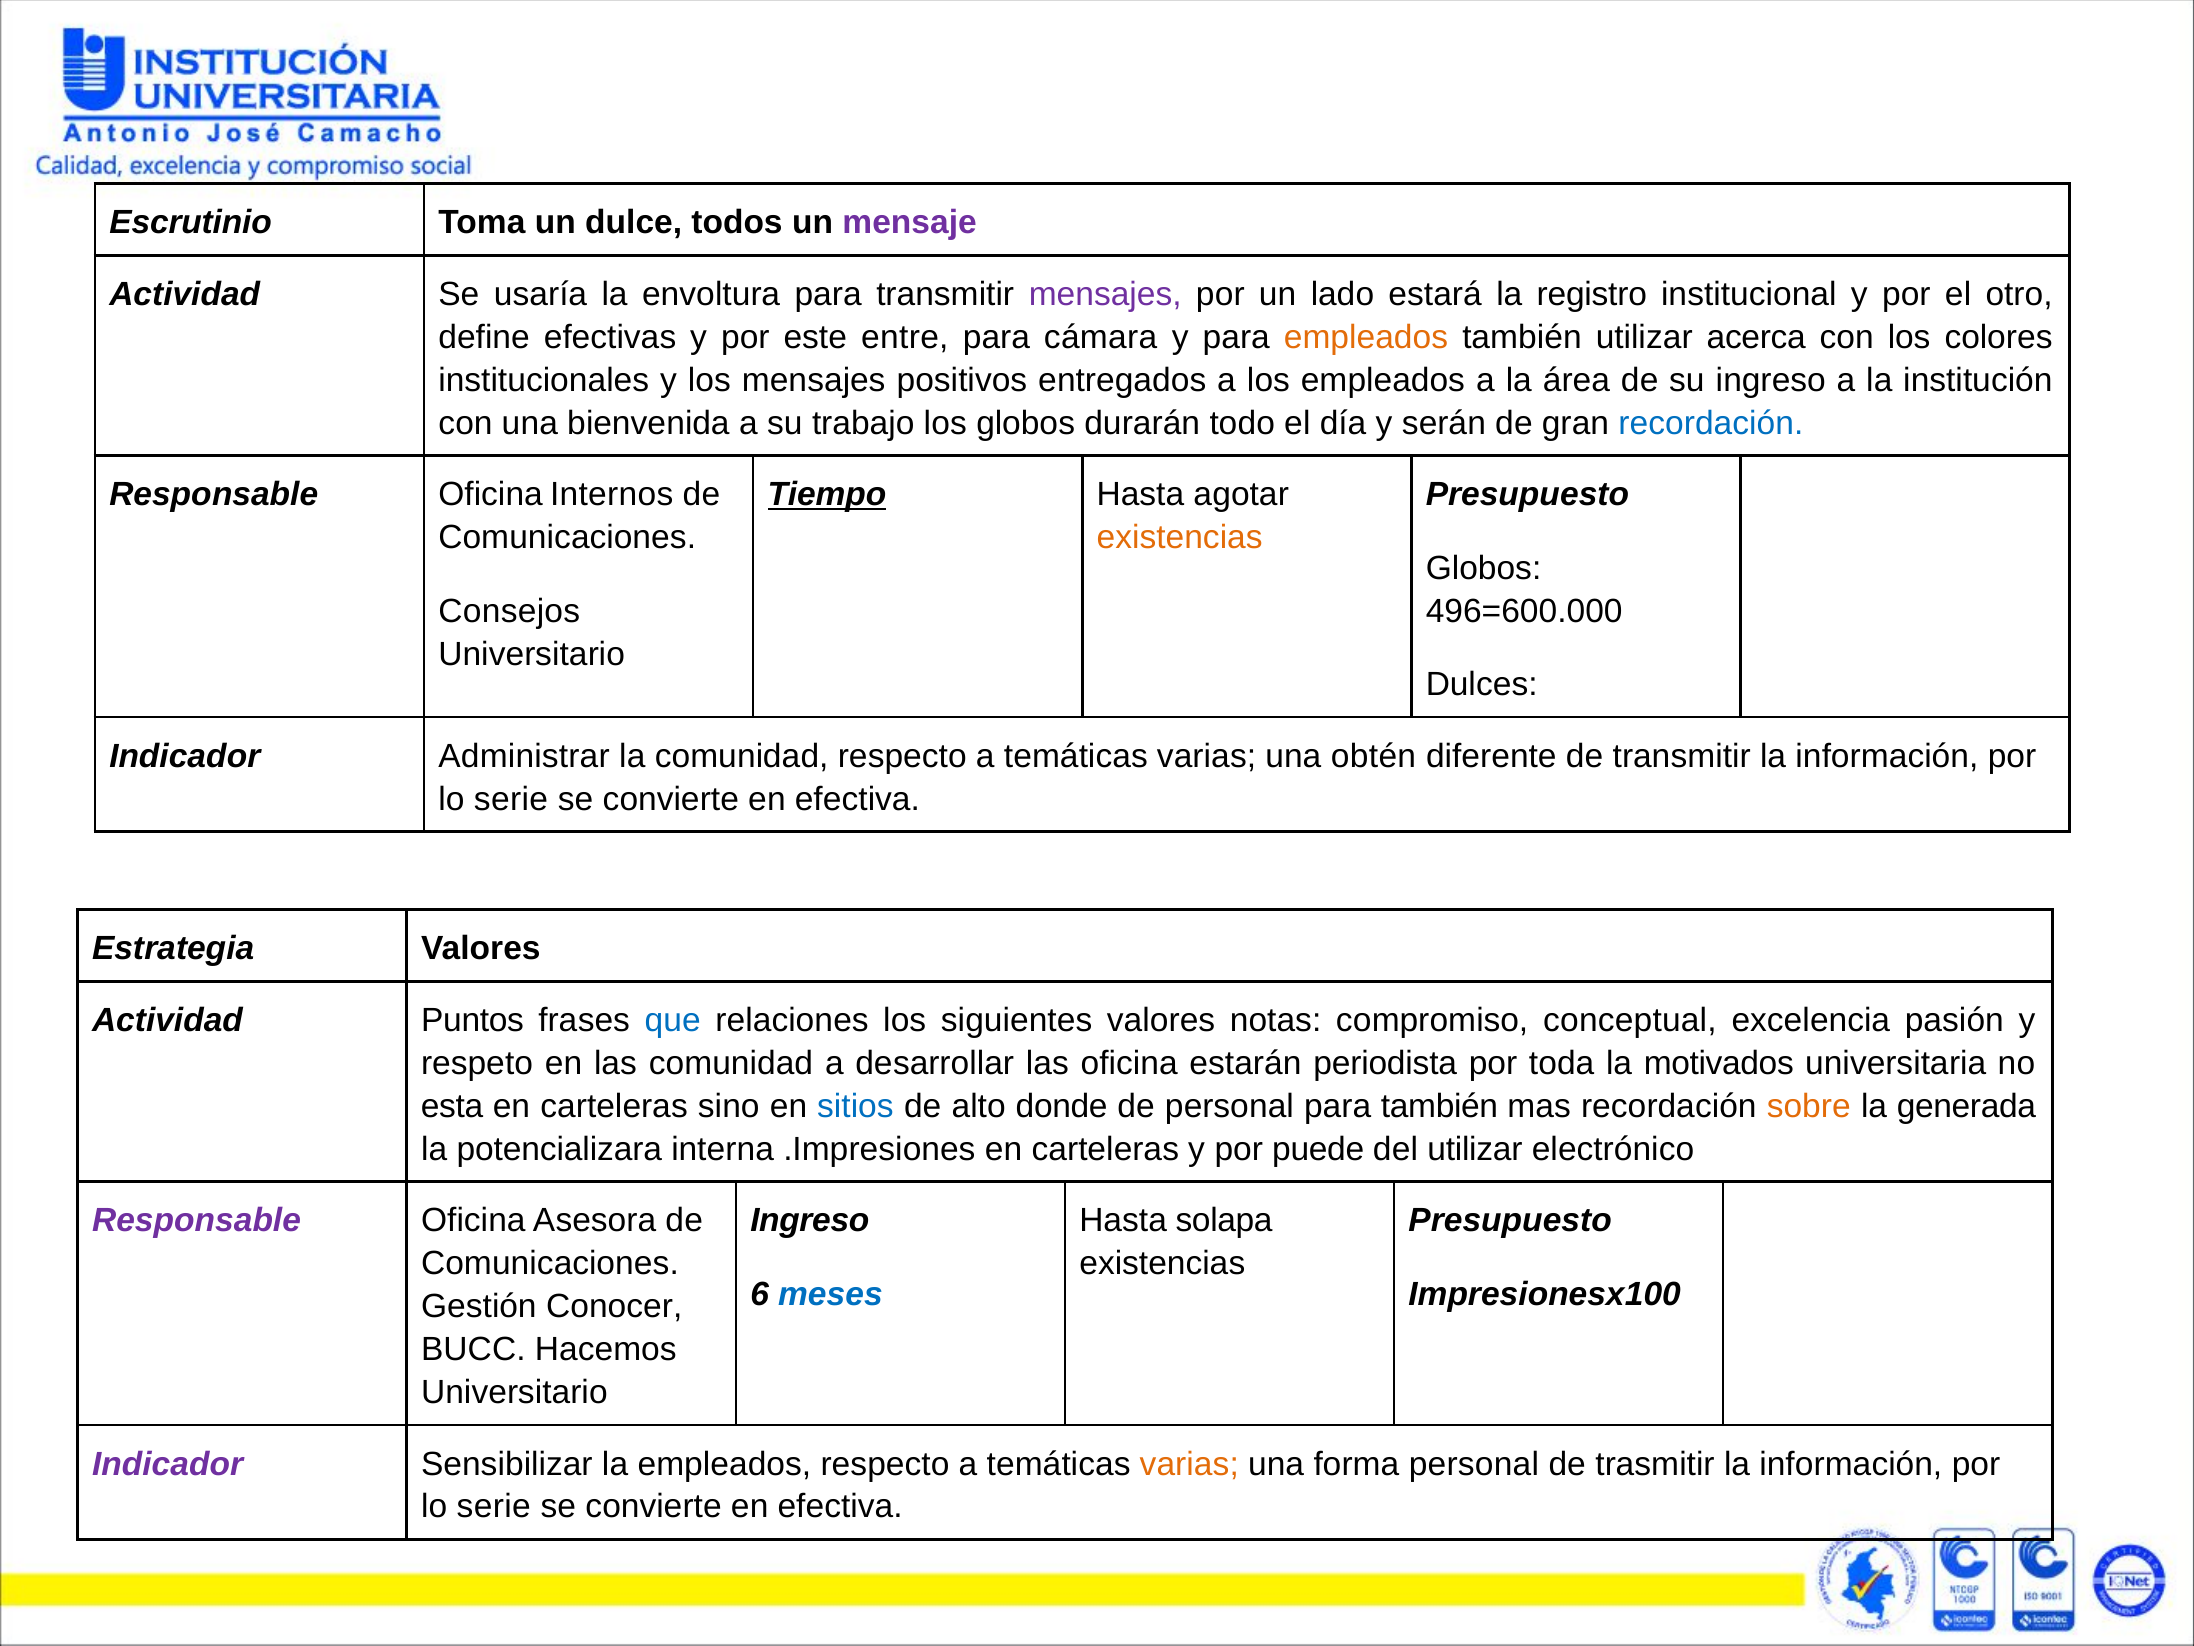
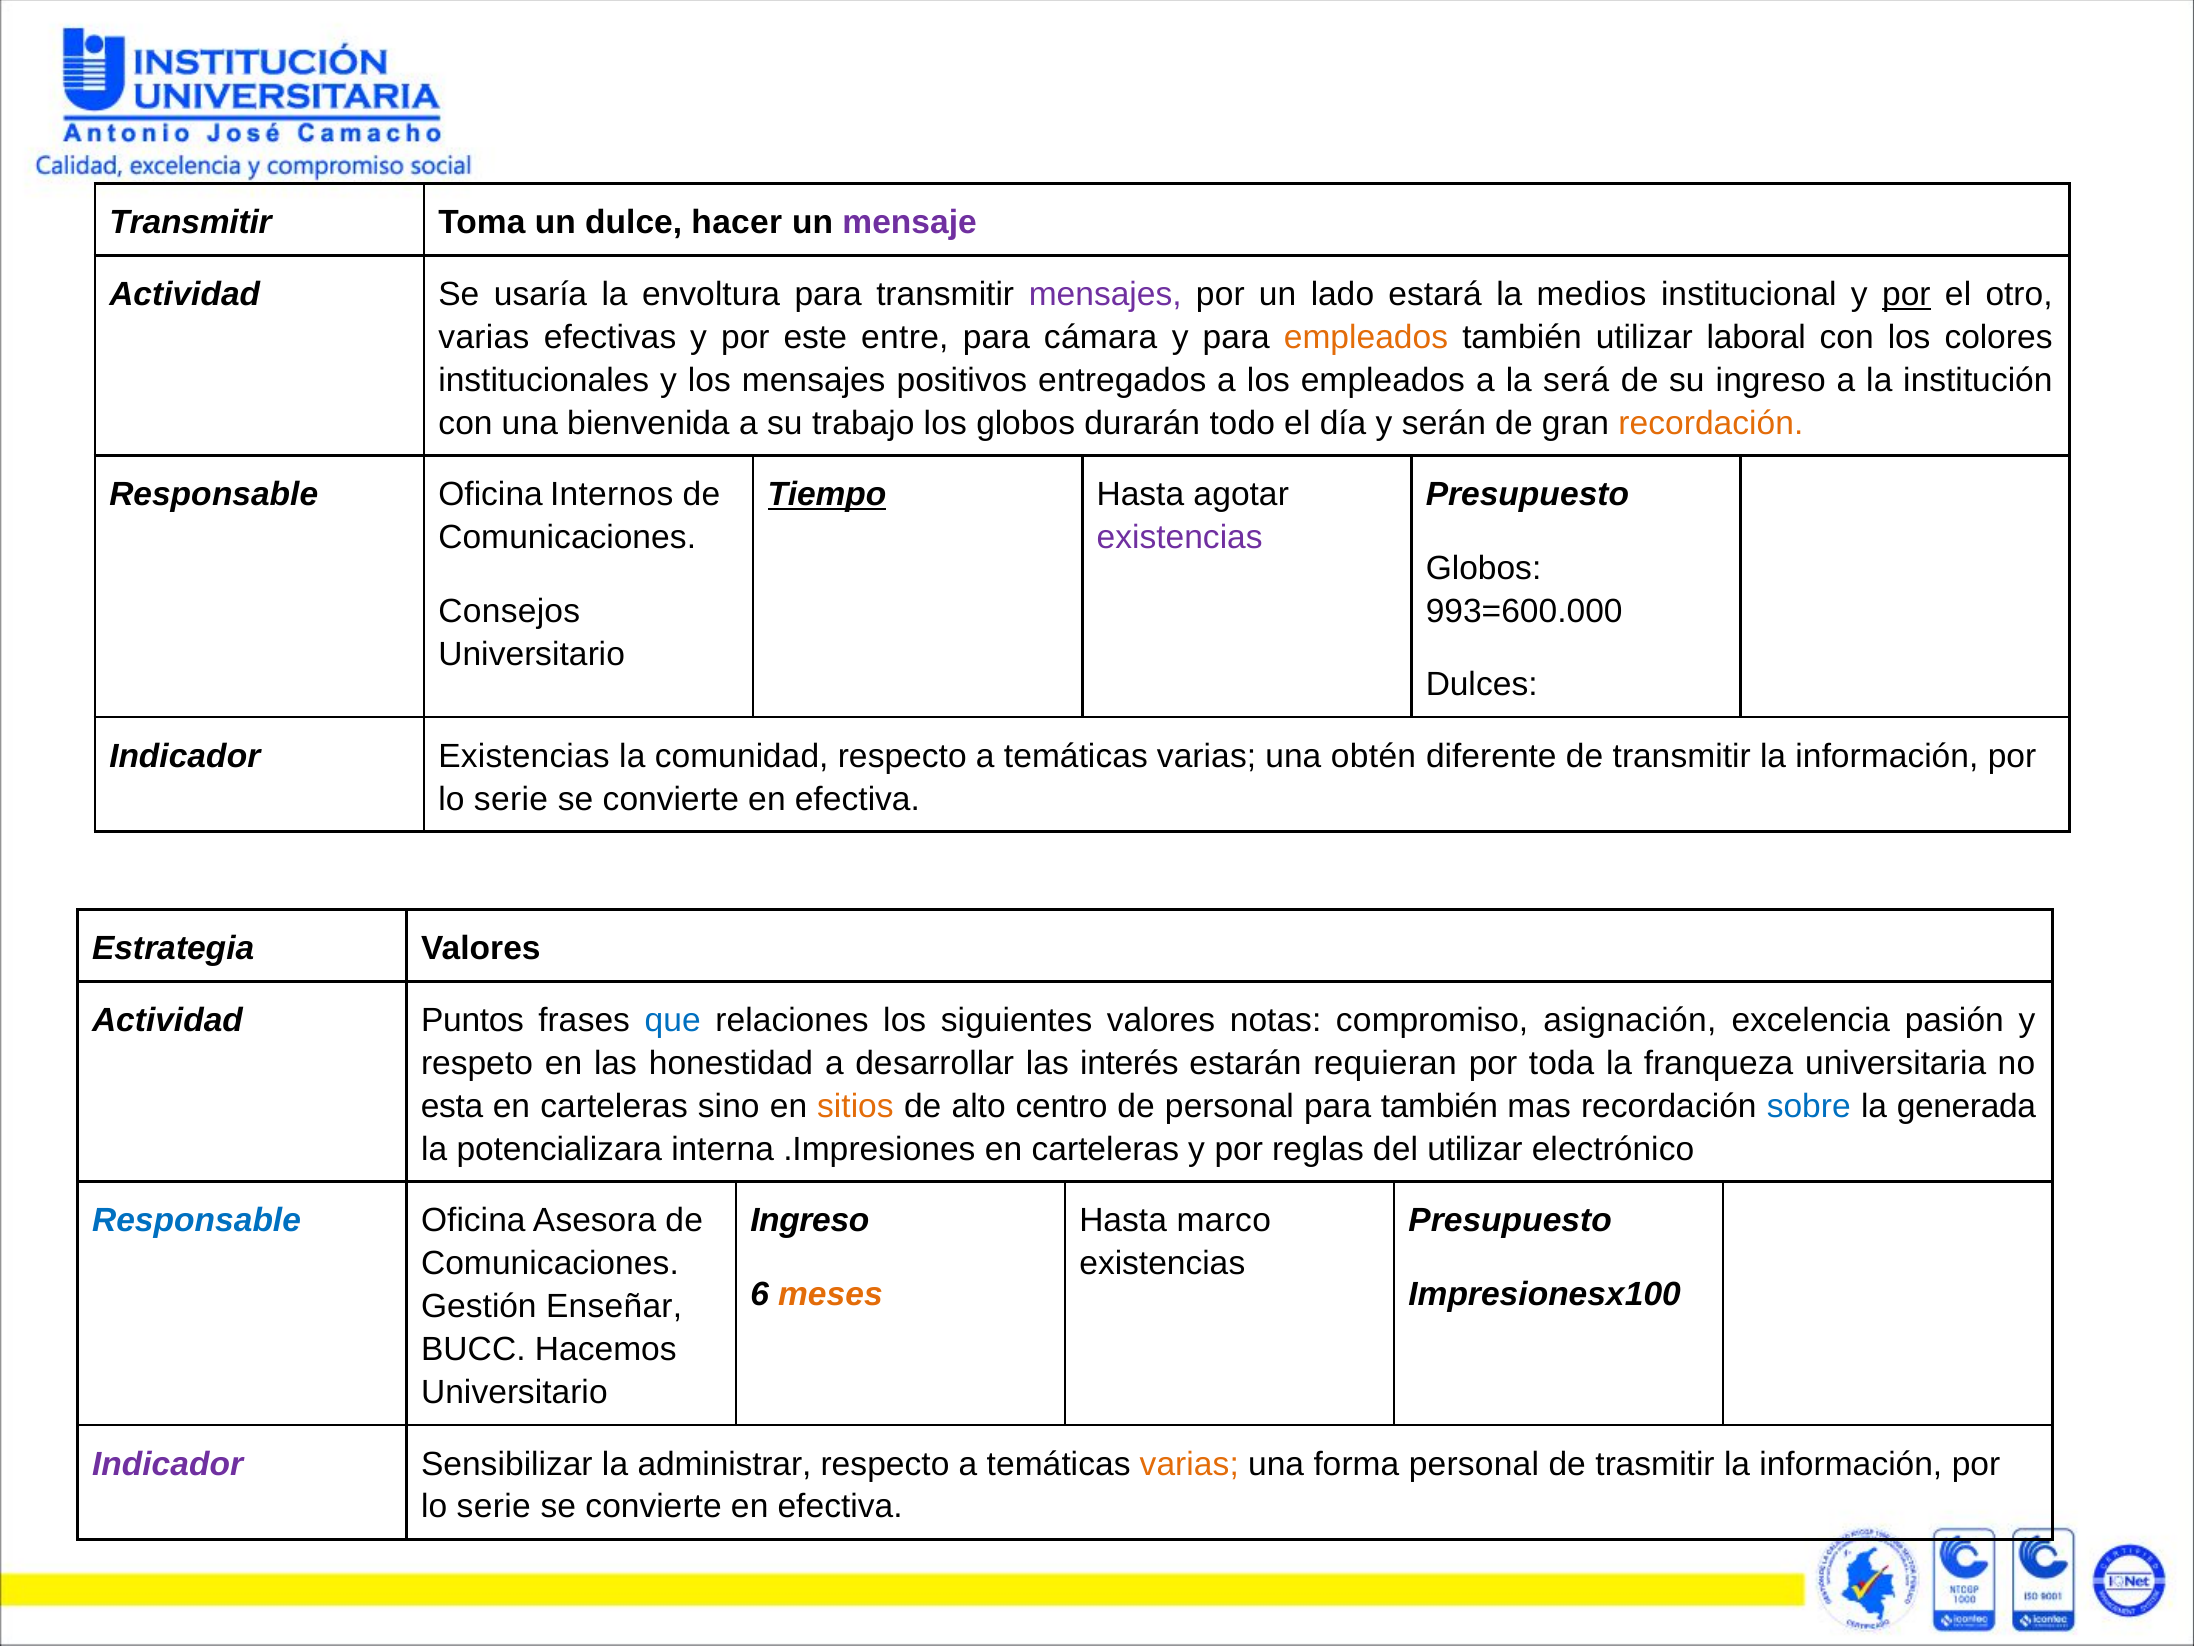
Escrutinio: Escrutinio -> Transmitir (191, 223)
todos: todos -> hacer (737, 223)
registro: registro -> medios (1592, 294)
por underline: none -> present (1906, 294)
define: define -> varias (484, 337)
acerca: acerca -> laboral (1756, 337)
área: área -> será (1576, 380)
recordación colour: blue -> orange (1711, 423)
existencias colour: orange -> purple (1180, 538)
496=600.000: 496=600.000 -> 993=600.000 (1524, 611)
Indicador Administrar: Administrar -> Existencias (524, 756)
conceptual: conceptual -> asignación (1630, 1020)
las comunidad: comunidad -> honestidad (731, 1063)
las oficina: oficina -> interés (1129, 1063)
periodista: periodista -> requieran (1385, 1063)
motivados: motivados -> franqueza (1719, 1063)
sitios colour: blue -> orange (855, 1106)
donde: donde -> centro (1062, 1106)
sobre colour: orange -> blue (1809, 1106)
puede: puede -> reglas (1318, 1149)
Responsable colour: purple -> blue (197, 1220)
solapa: solapa -> marco (1224, 1220)
meses colour: blue -> orange (830, 1294)
Conocer: Conocer -> Enseñar (614, 1306)
la empleados: empleados -> administrar (724, 1464)
